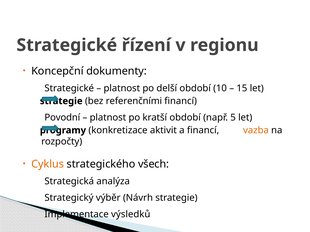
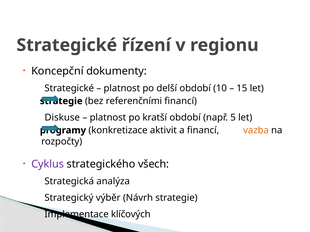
Povodní: Povodní -> Diskuse (62, 118)
Cyklus colour: orange -> purple (48, 164)
výsledků: výsledků -> klíčových (131, 215)
